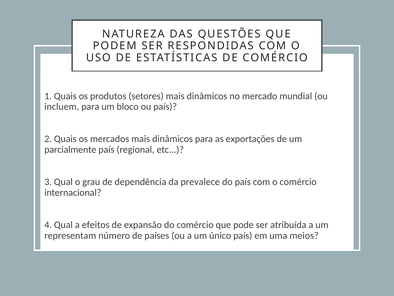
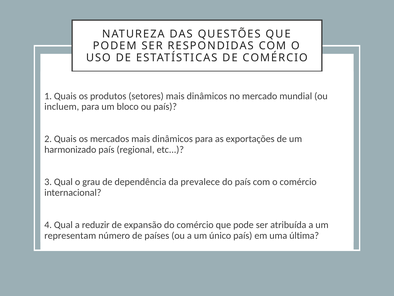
parcialmente: parcialmente -> harmonizado (70, 149)
efeitos: efeitos -> reduzir (96, 224)
meios: meios -> última (304, 235)
